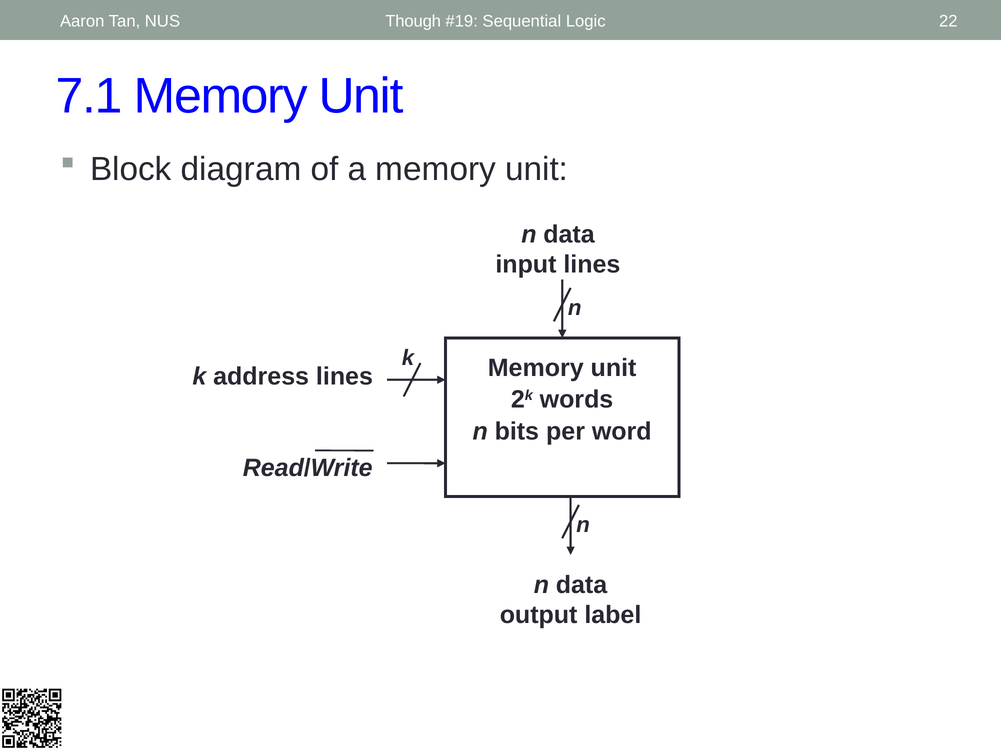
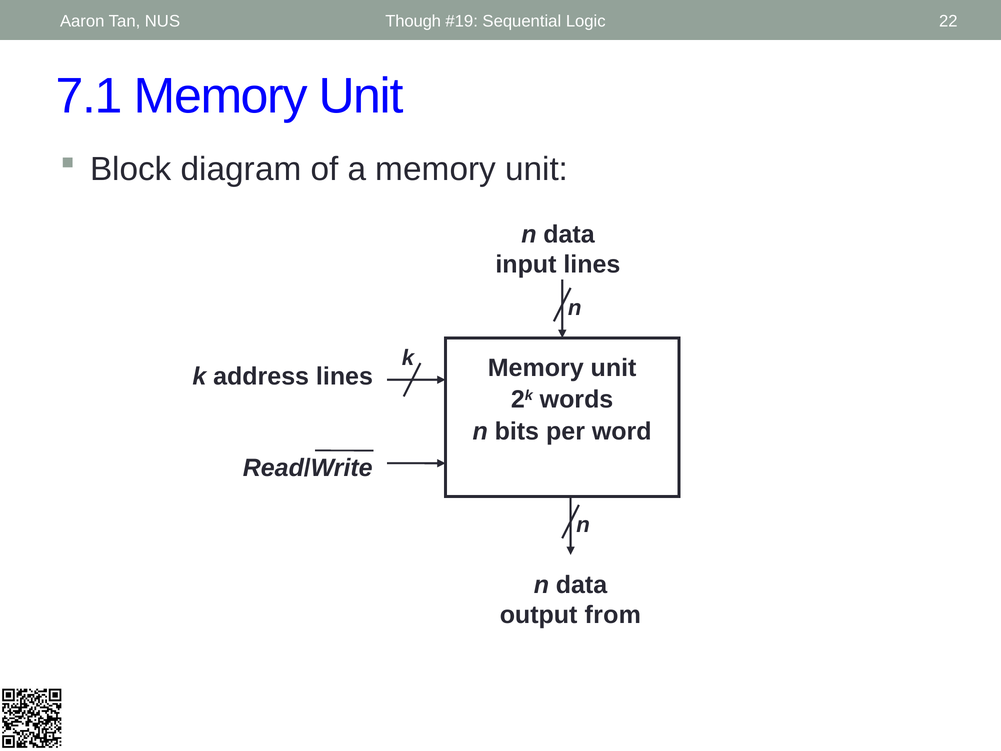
label: label -> from (613, 615)
